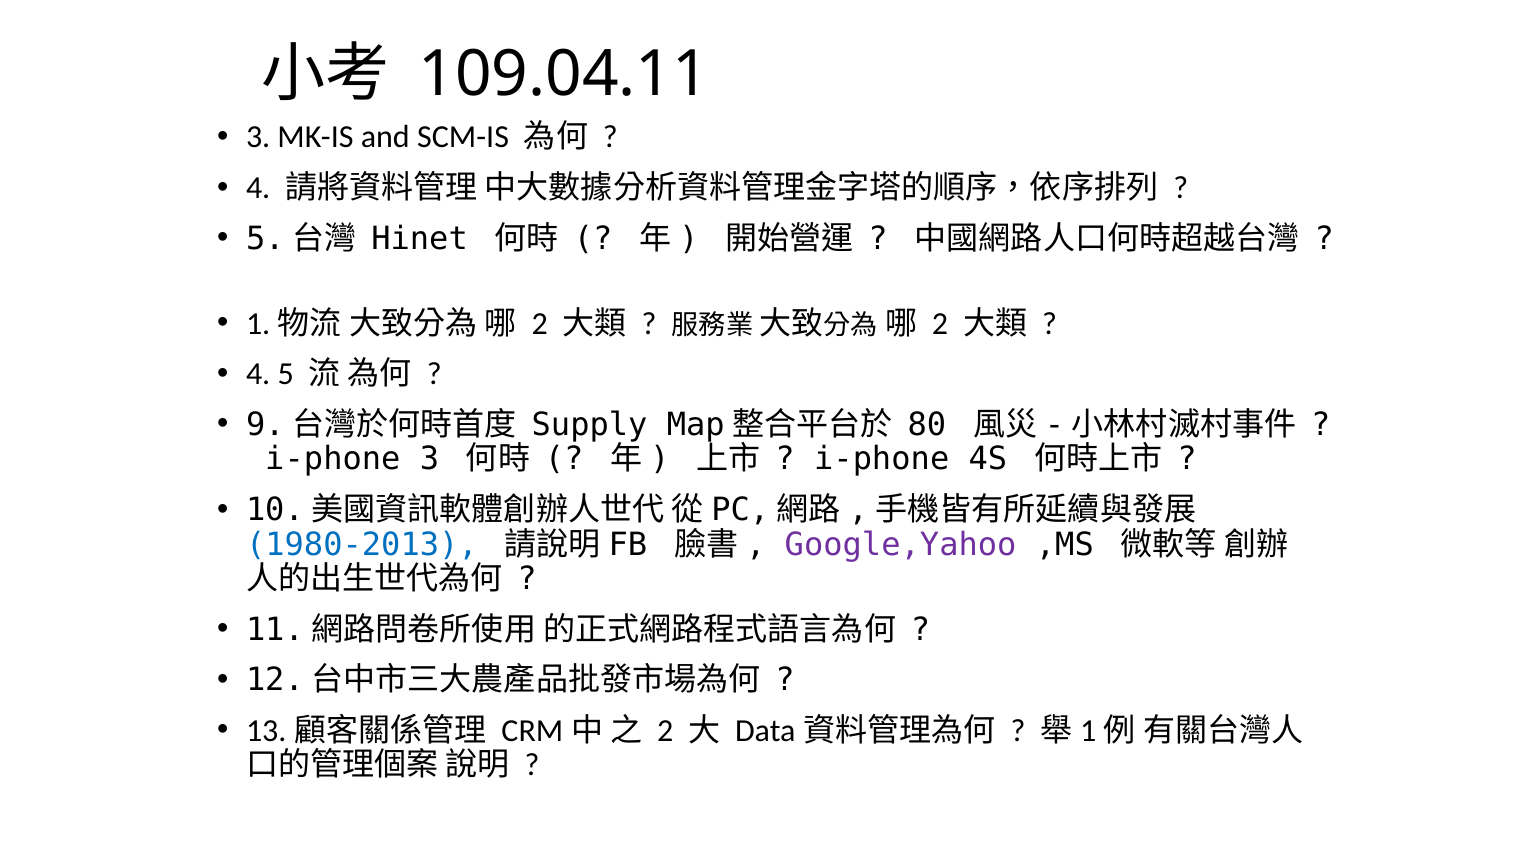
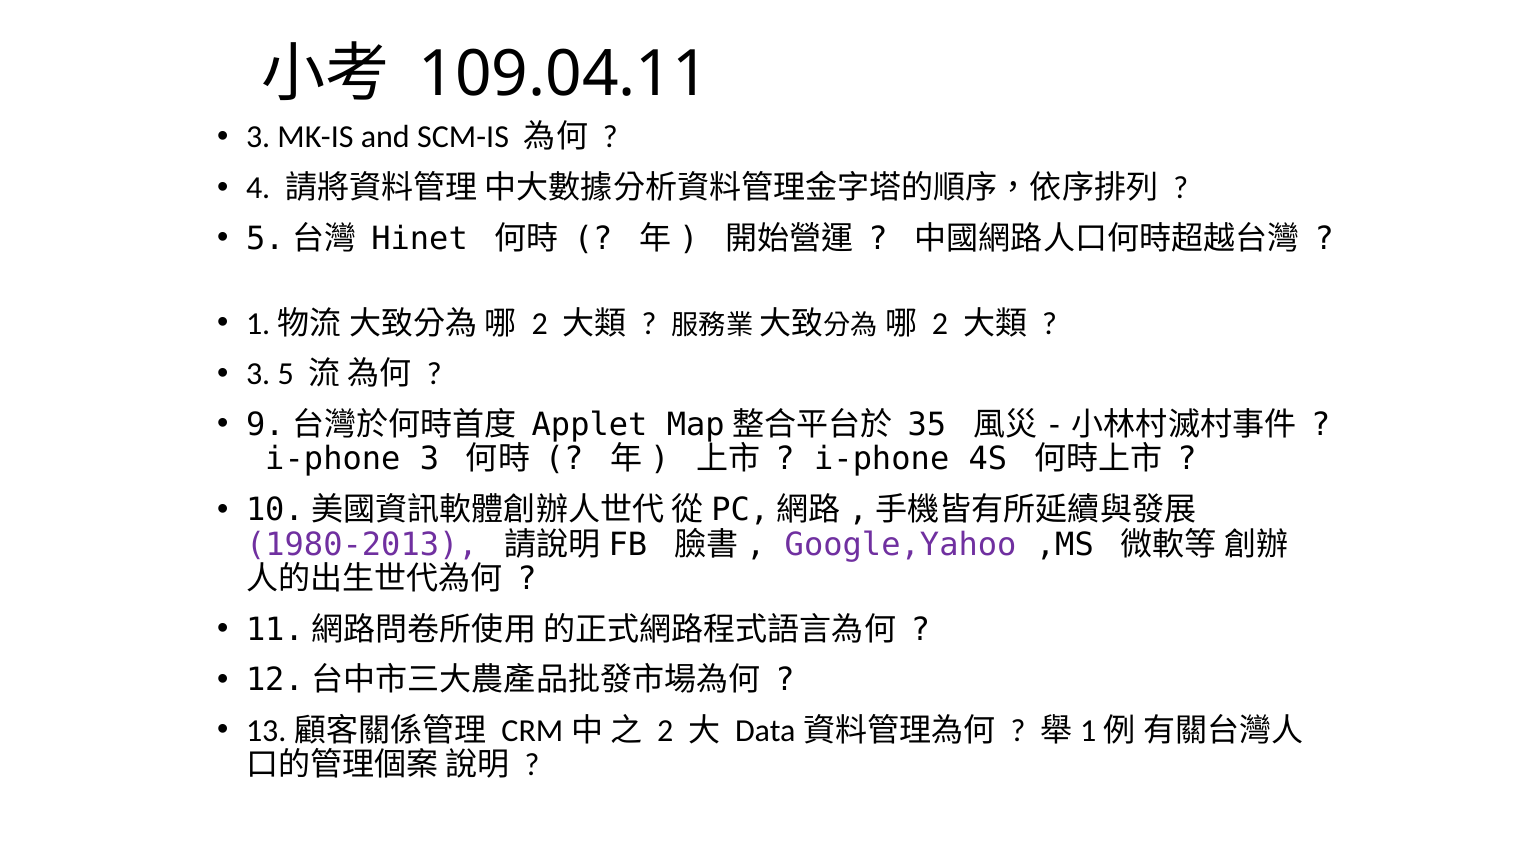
4: 4 -> 3 (258, 374)
Supply: Supply -> Applet (590, 425)
80: 80 -> 35 (927, 425)
1980-2013 colour: blue -> purple (362, 545)
